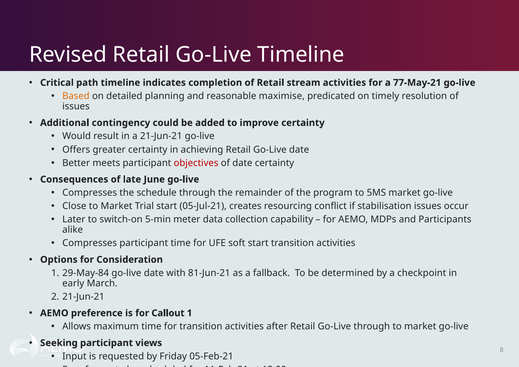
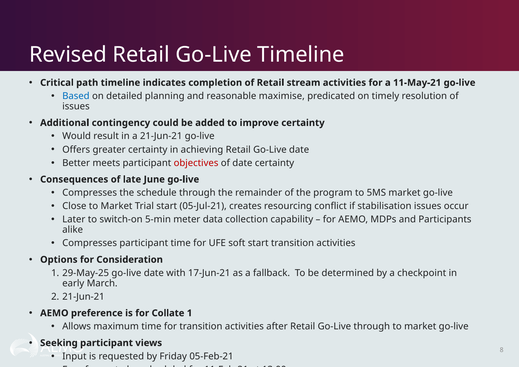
77-May-21: 77-May-21 -> 11-May-21 (417, 83)
Based colour: orange -> blue (76, 96)
29-May-84: 29-May-84 -> 29-May-25 (86, 273)
81-Jun-21: 81-Jun-21 -> 17-Jun-21 (209, 273)
Callout: Callout -> Collate (168, 313)
